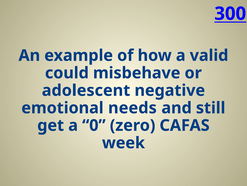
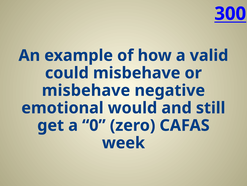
adolescent: adolescent -> misbehave (86, 90)
needs: needs -> would (132, 108)
